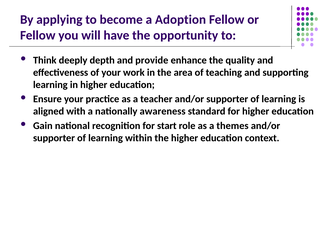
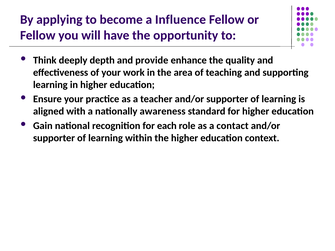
Adoption: Adoption -> Influence (181, 20)
start: start -> each (167, 126)
themes: themes -> contact (233, 126)
